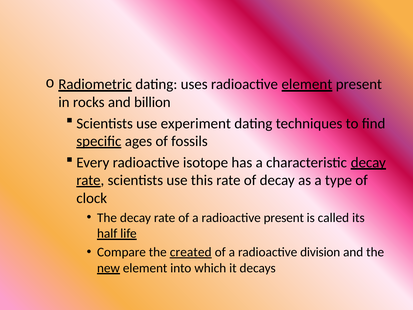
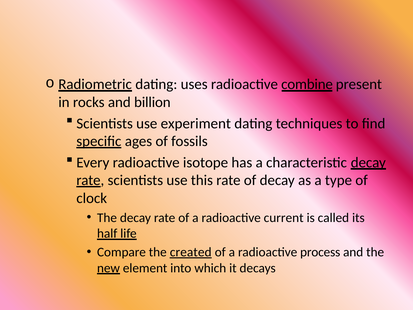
radioactive element: element -> combine (307, 84)
radioactive present: present -> current (284, 218)
division: division -> process (320, 252)
